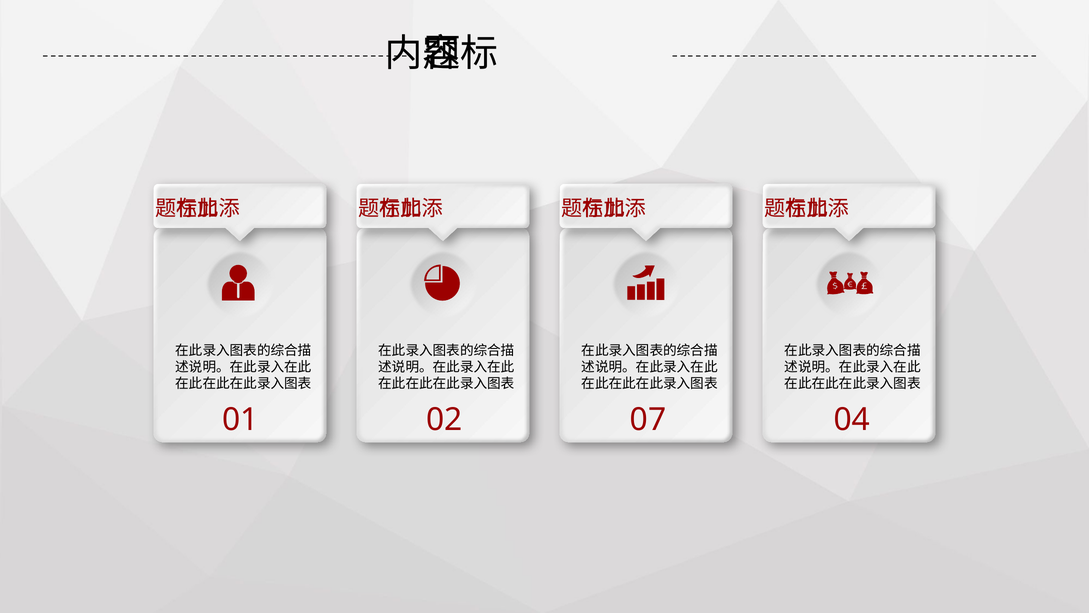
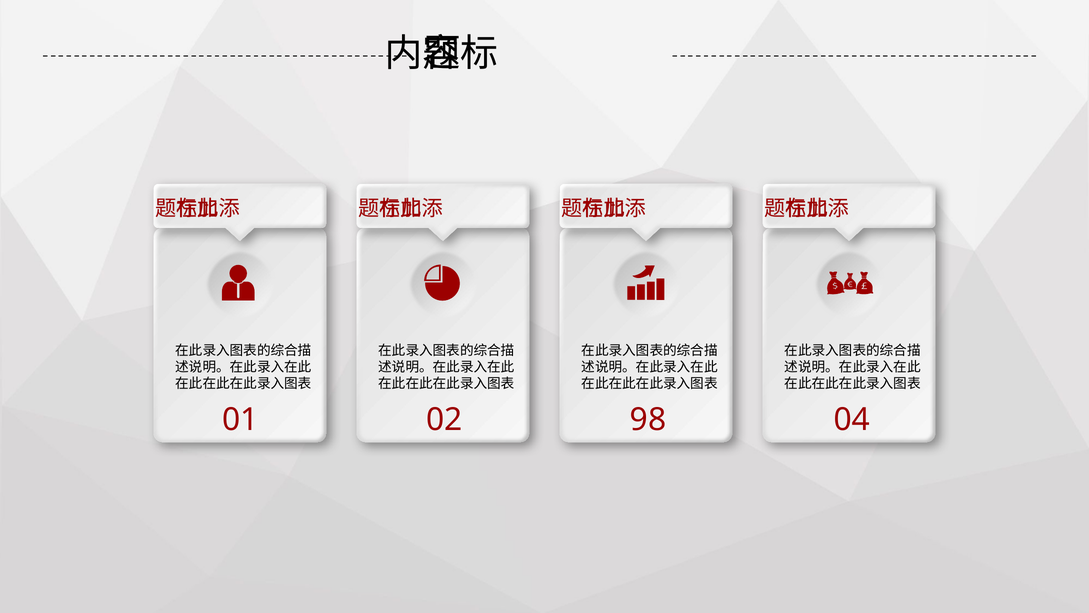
07: 07 -> 98 (648, 419)
